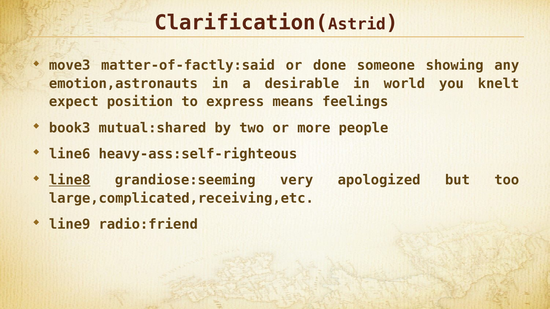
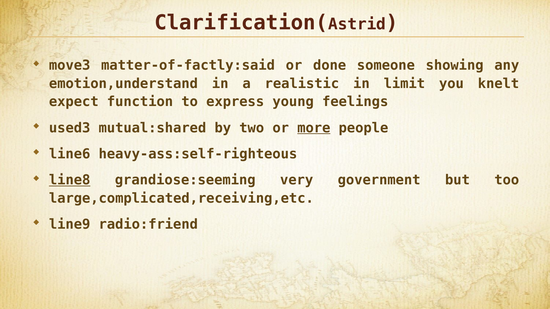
emotion,astronauts: emotion,astronauts -> emotion,understand (123, 84)
desirable: desirable -> realistic (302, 84)
world: world -> limit (404, 84)
position: position -> function (140, 102)
means: means -> young (293, 102)
book3: book3 -> used3 (70, 128)
more underline: none -> present (314, 128)
apologized: apologized -> government (379, 180)
